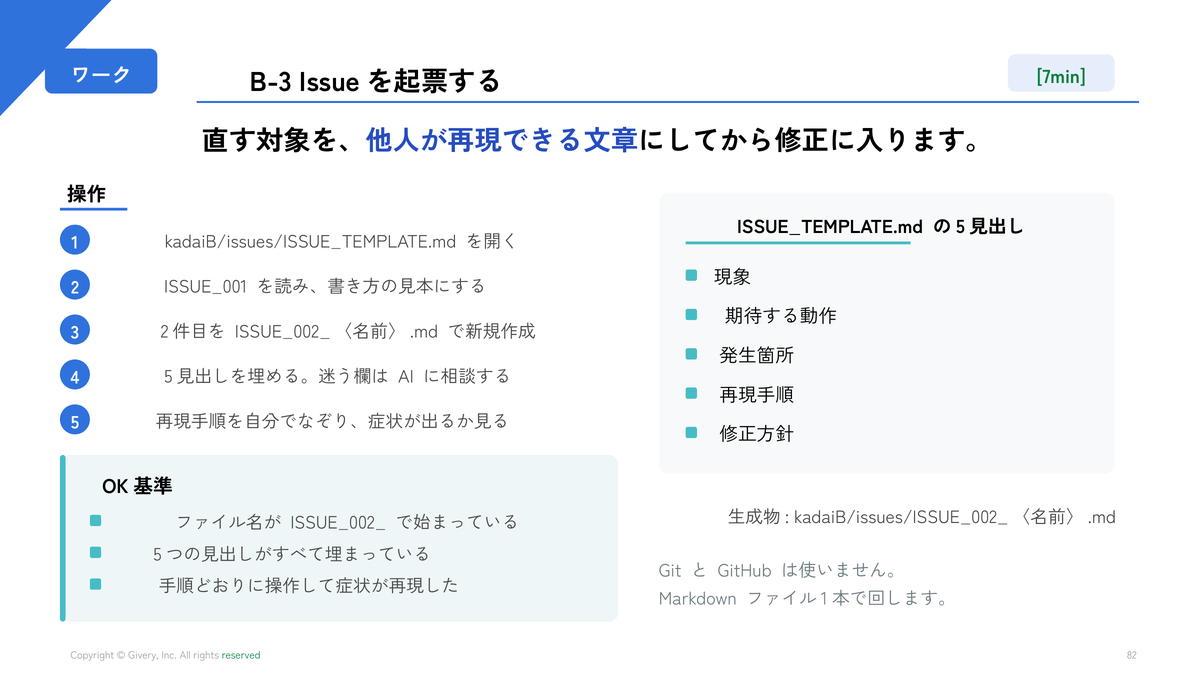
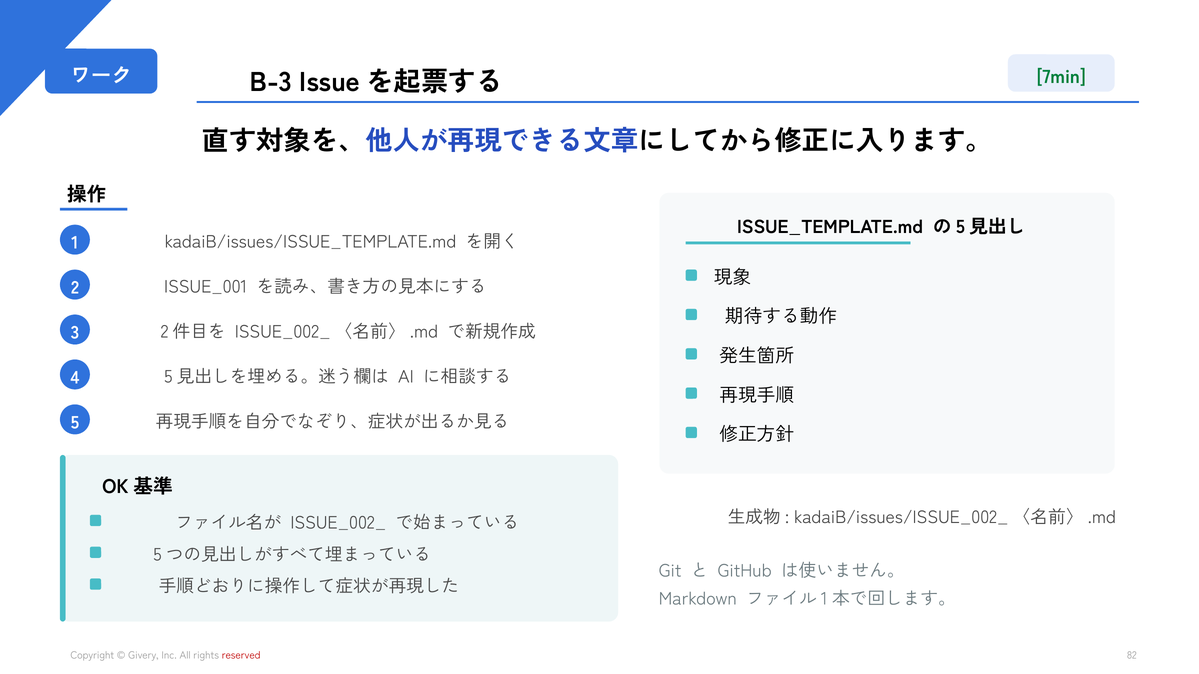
reserved colour: green -> red (241, 656)
